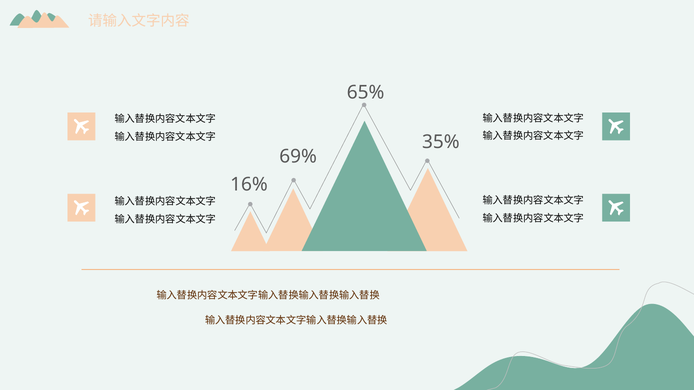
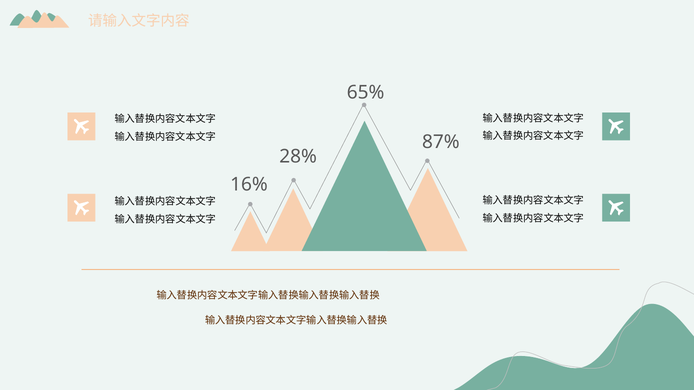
35%: 35% -> 87% (441, 142)
69%: 69% -> 28% (298, 157)
